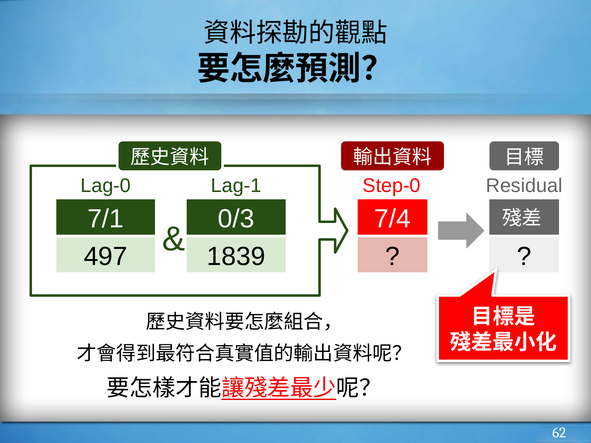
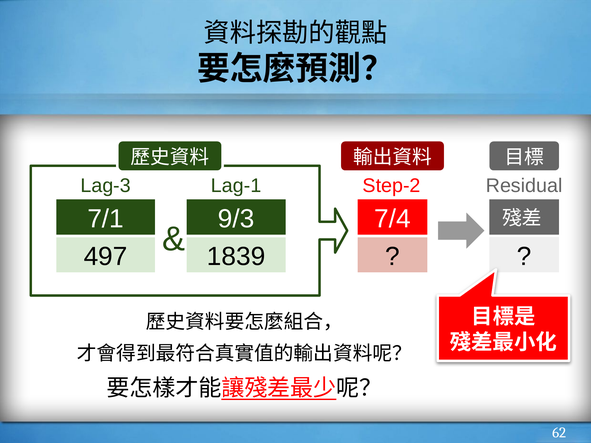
Lag-0: Lag-0 -> Lag-3 (106, 186)
Step-0: Step-0 -> Step-2 (392, 186)
0/3: 0/3 -> 9/3 (236, 219)
